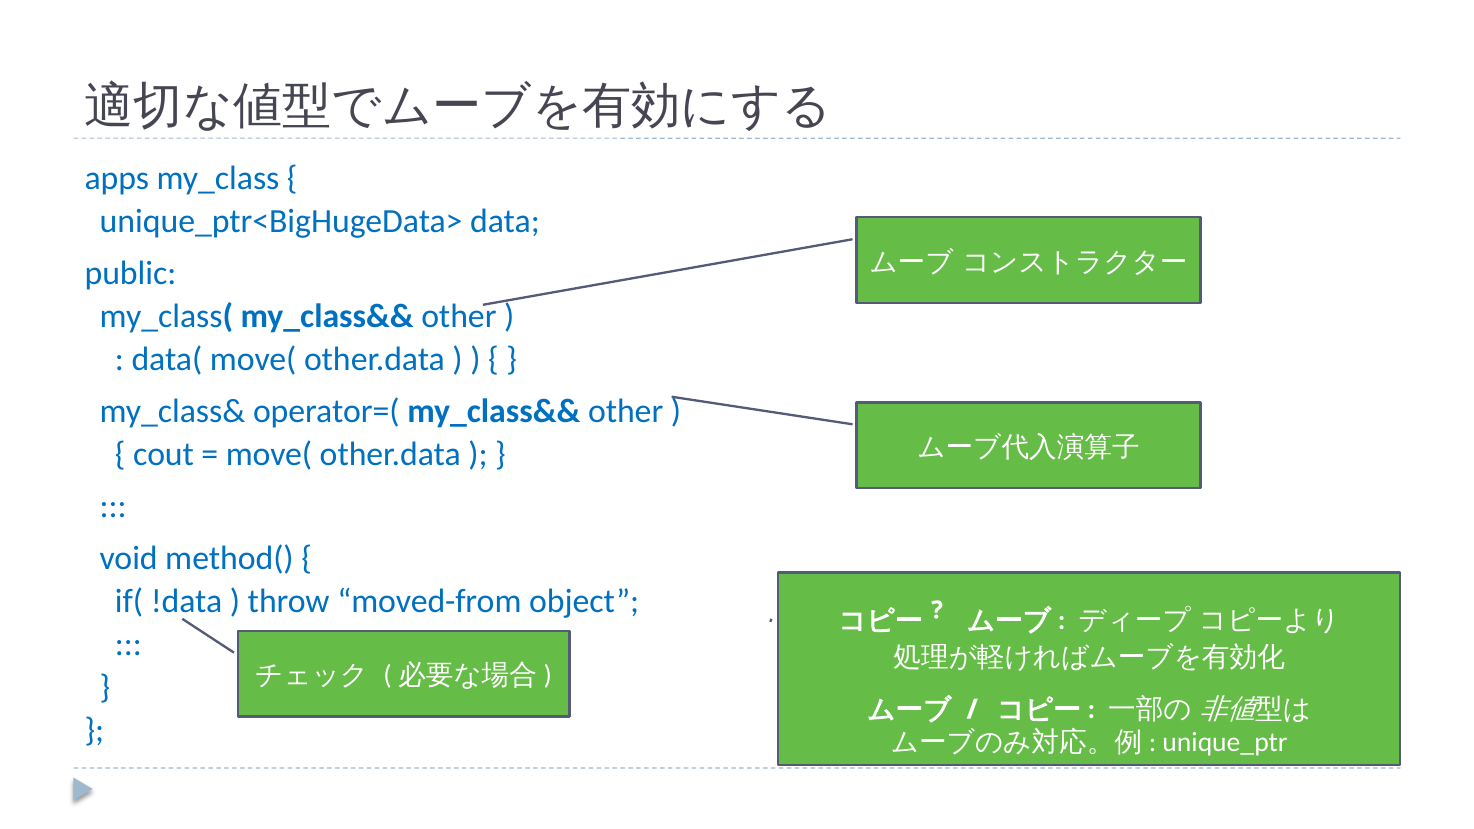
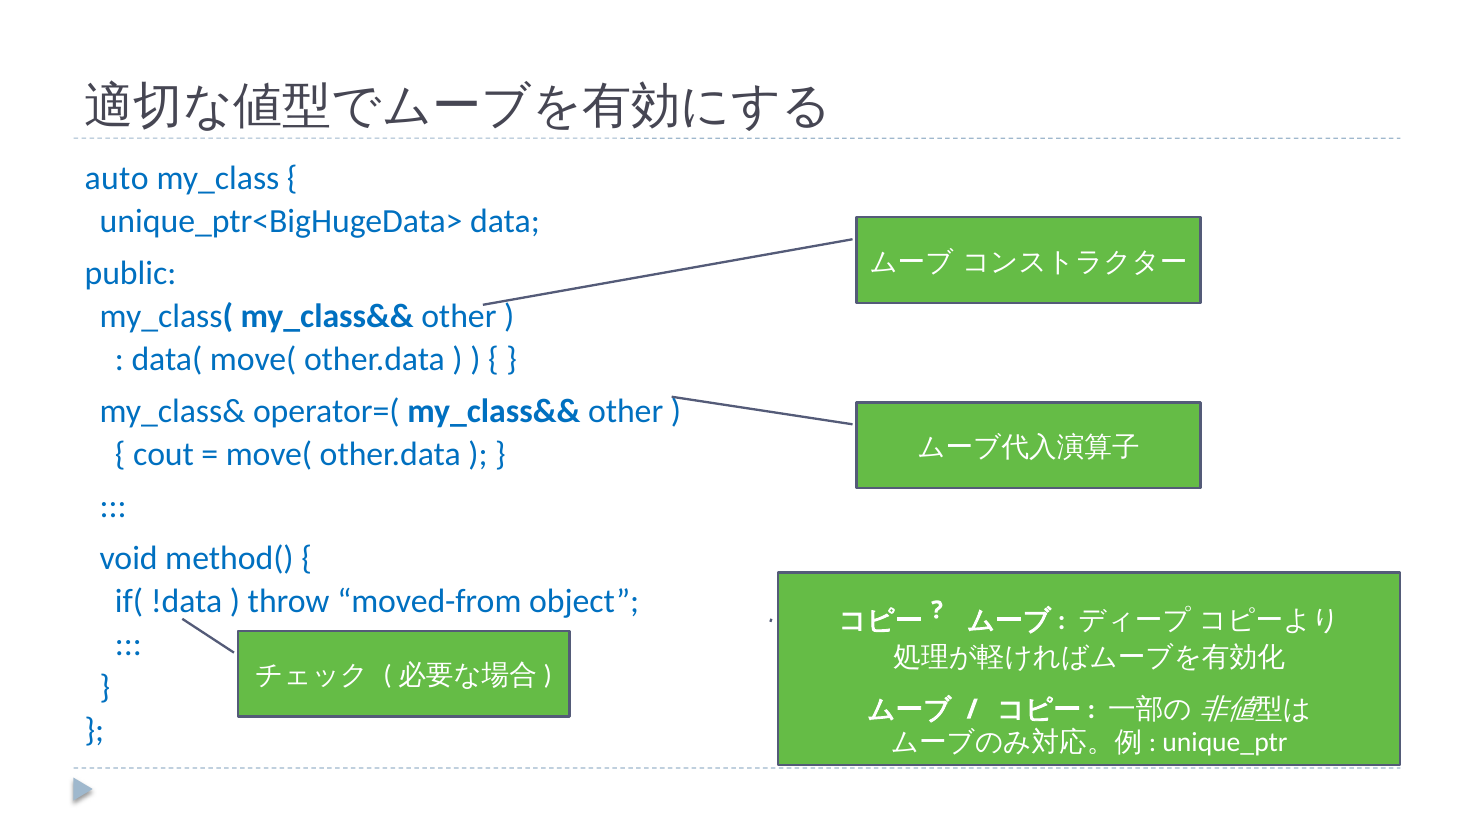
apps: apps -> auto (117, 178)
